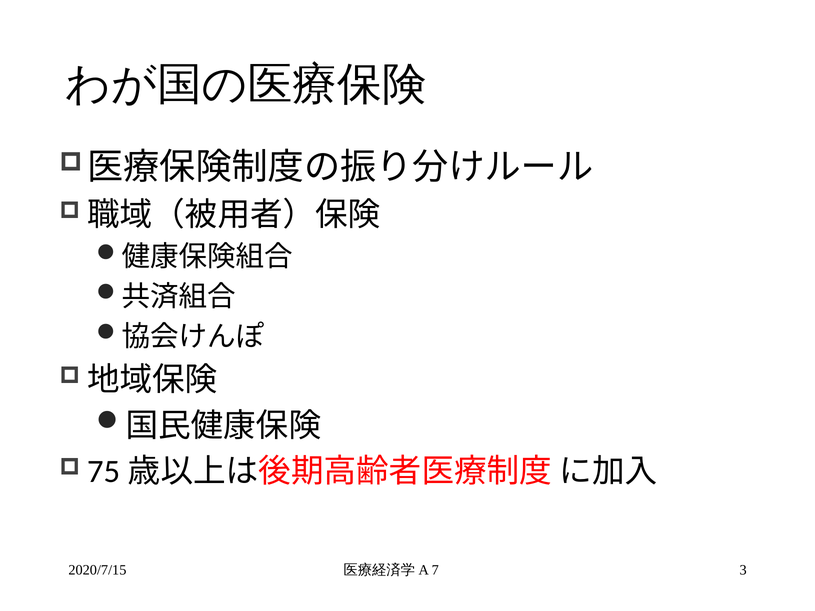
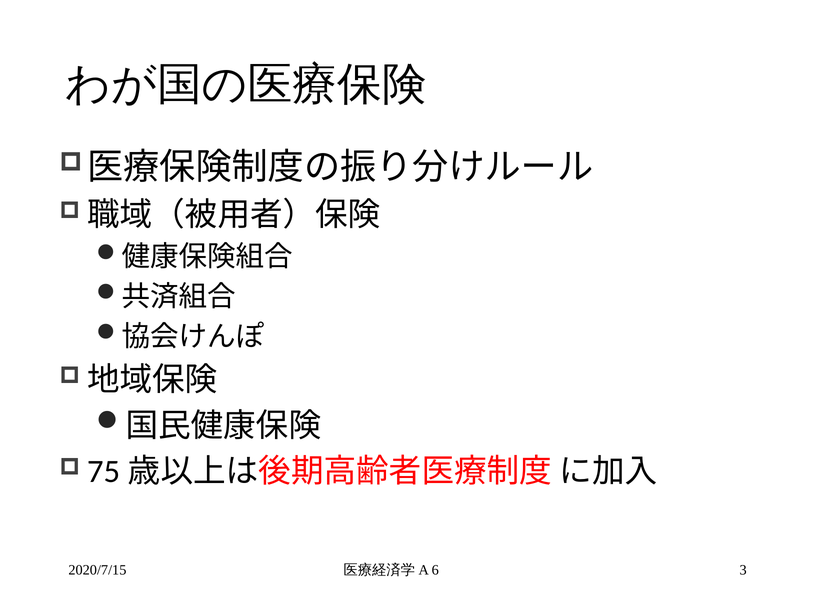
7: 7 -> 6 (435, 570)
